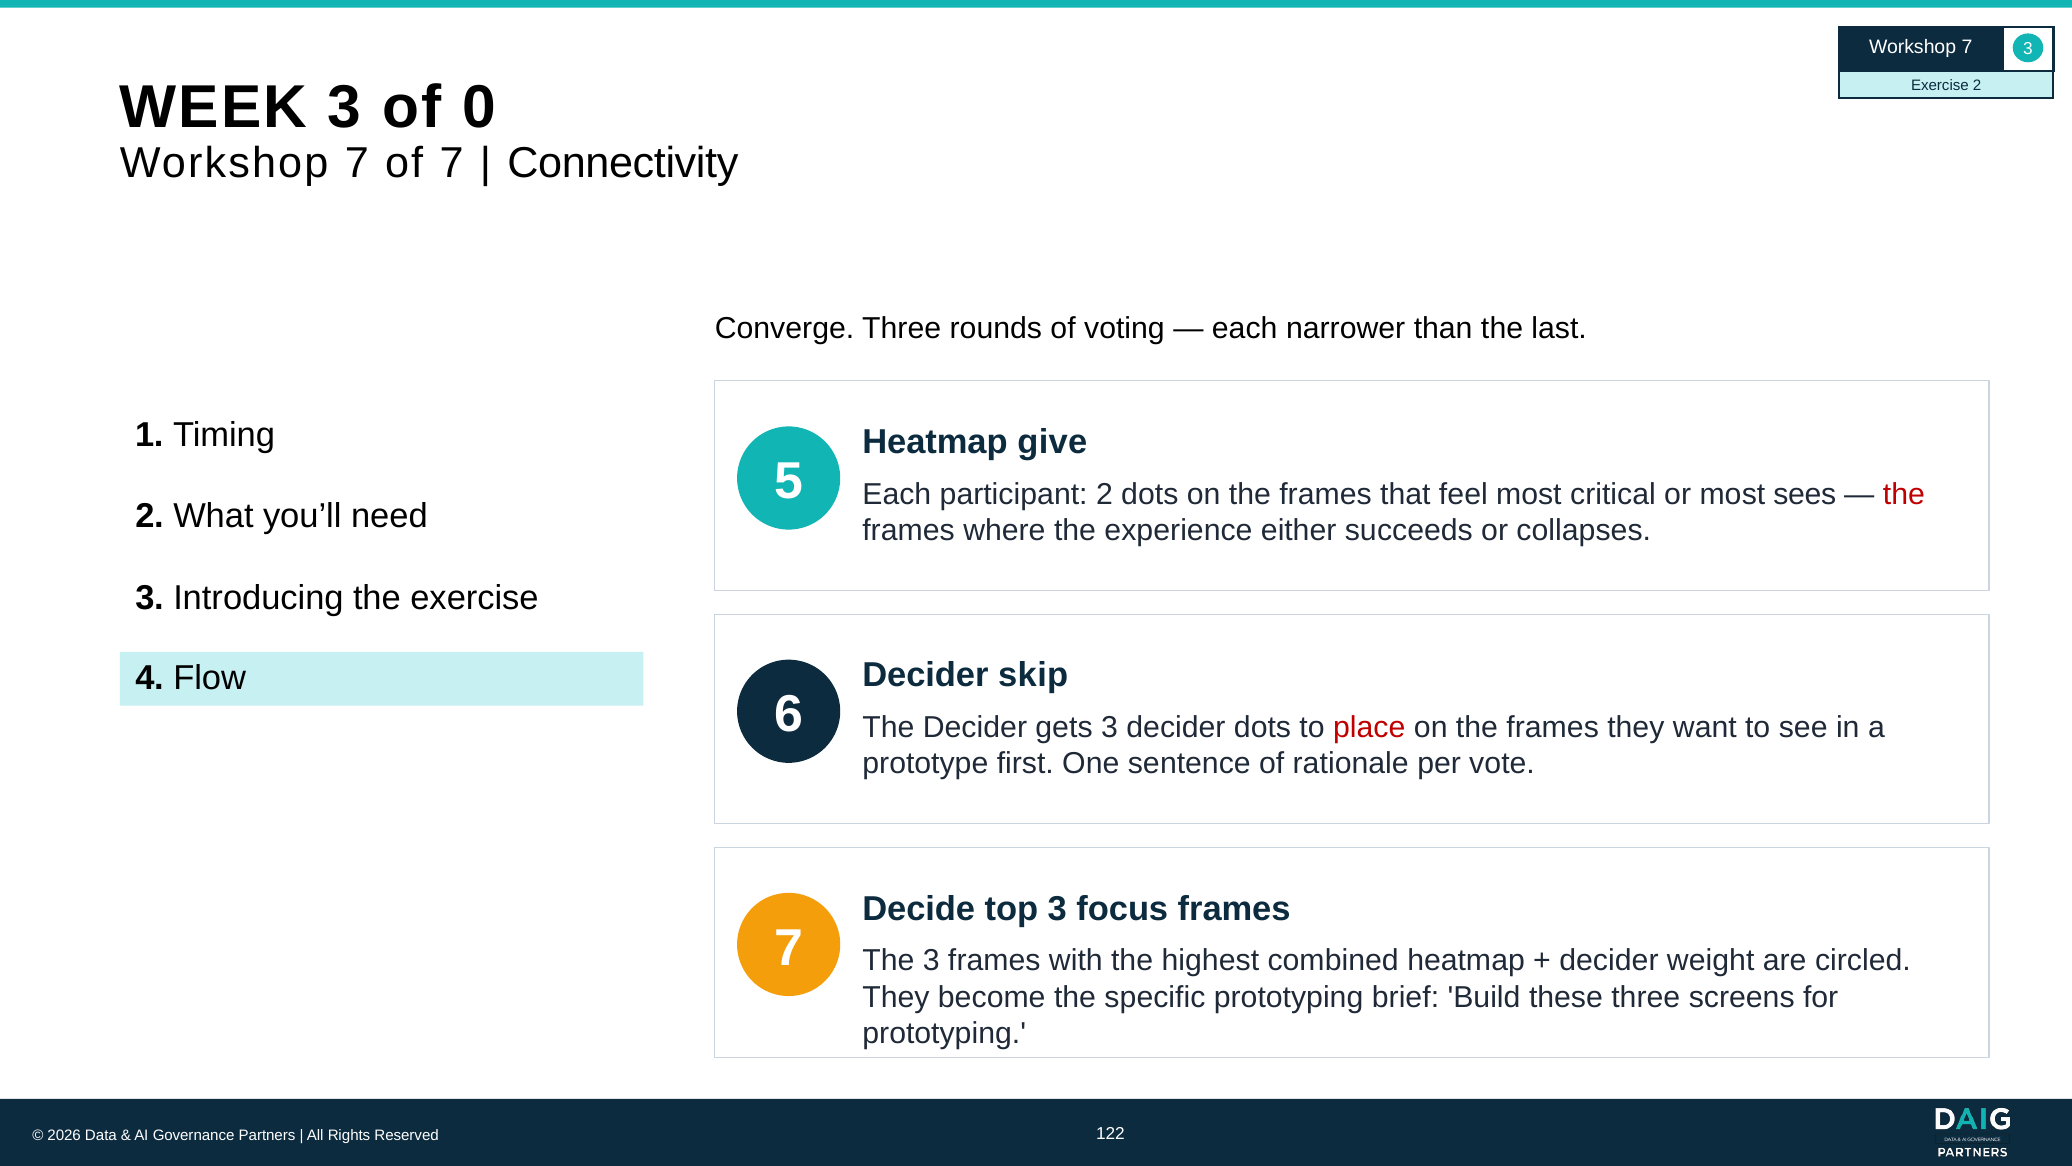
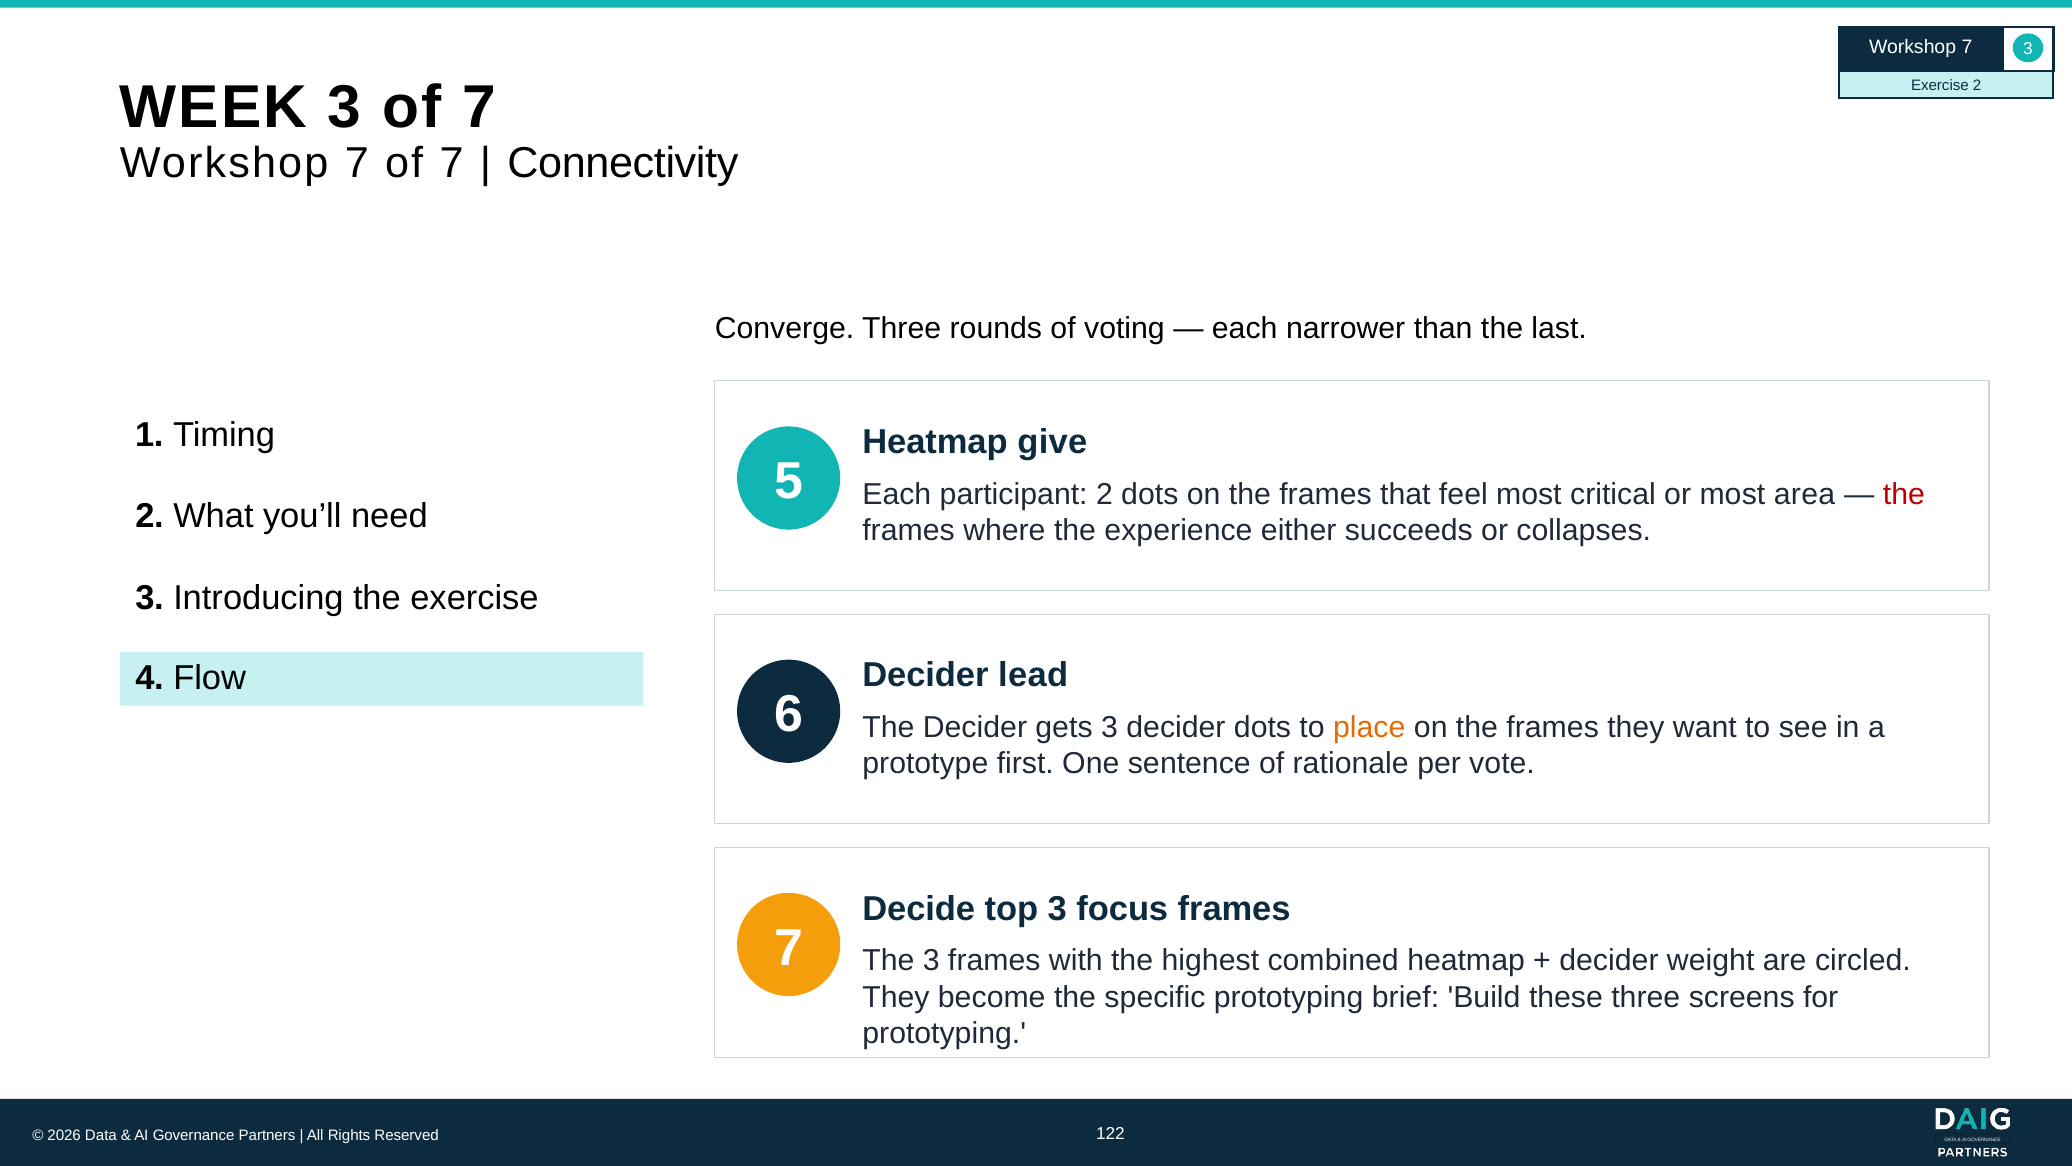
3 of 0: 0 -> 7 (479, 107)
sees: sees -> area (1804, 494)
skip: skip -> lead (1033, 675)
place colour: red -> orange (1369, 727)
